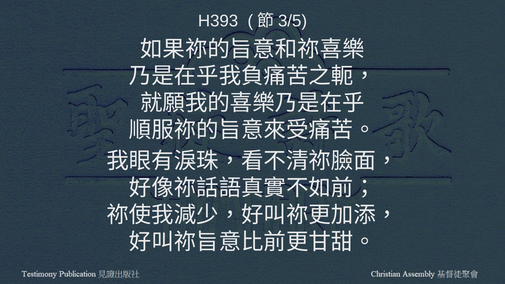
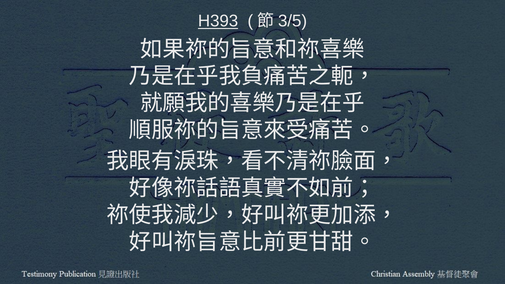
H393 underline: none -> present (218, 21)
